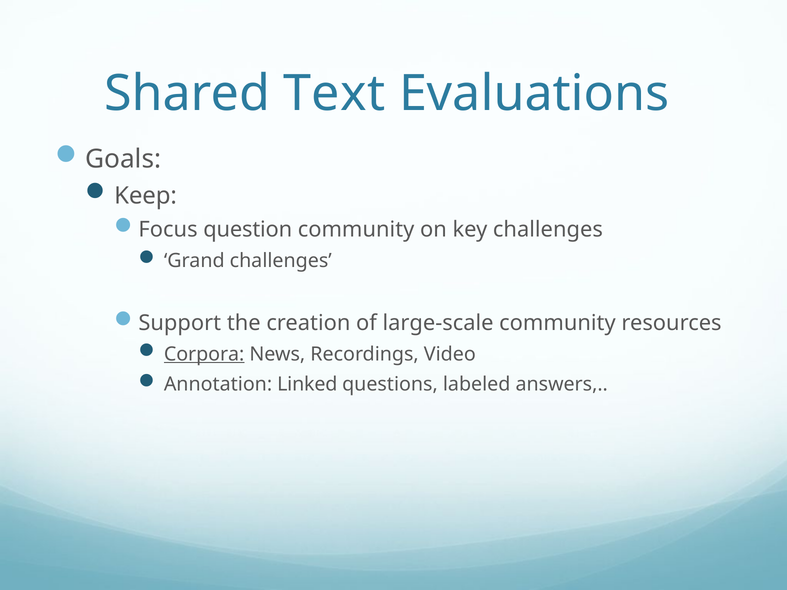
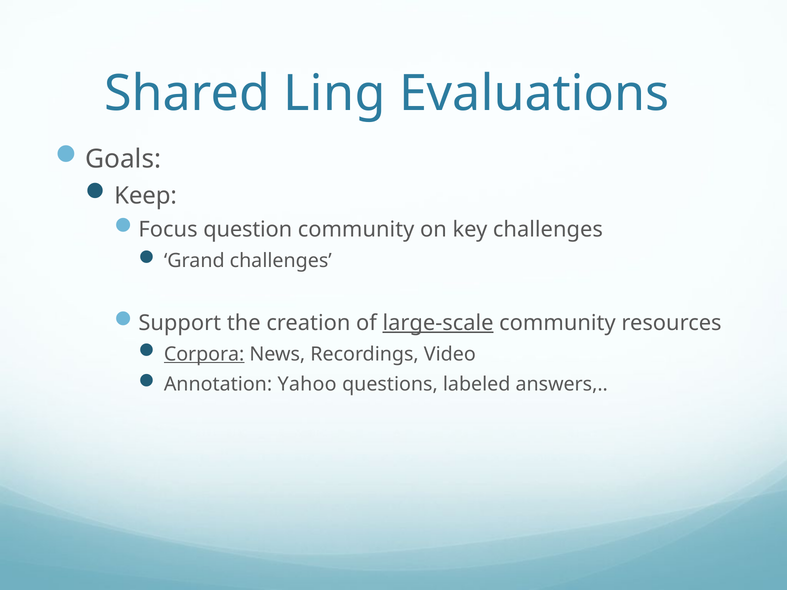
Text: Text -> Ling (334, 94)
large-scale underline: none -> present (438, 323)
Linked: Linked -> Yahoo (307, 384)
